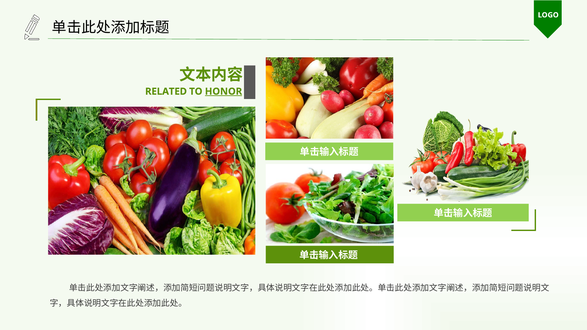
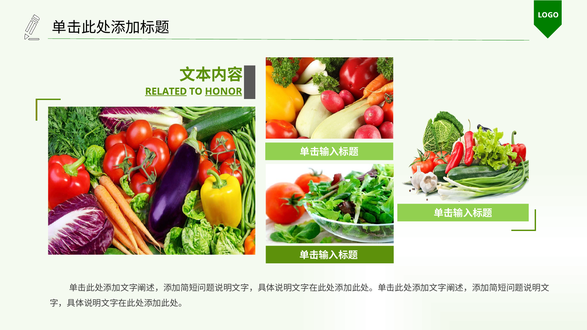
RELATED underline: none -> present (166, 92)
